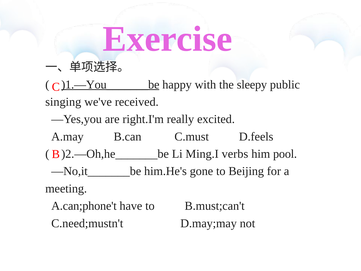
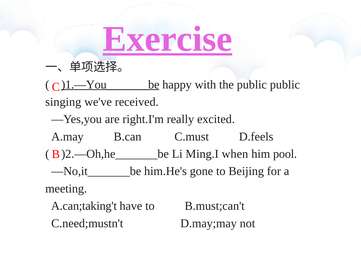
Exercise underline: none -> present (168, 39)
the sleepy: sleepy -> public (252, 84)
verbs: verbs -> when (235, 154)
A.can;phone't: A.can;phone't -> A.can;taking't (84, 206)
